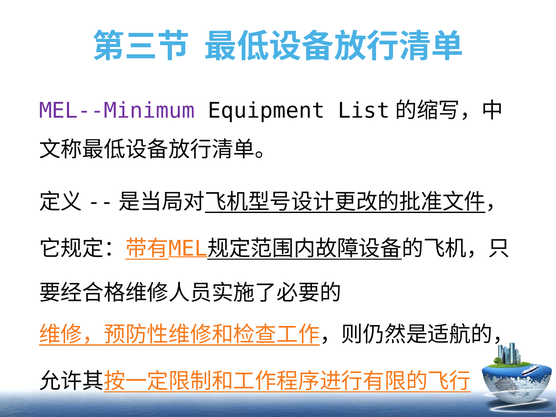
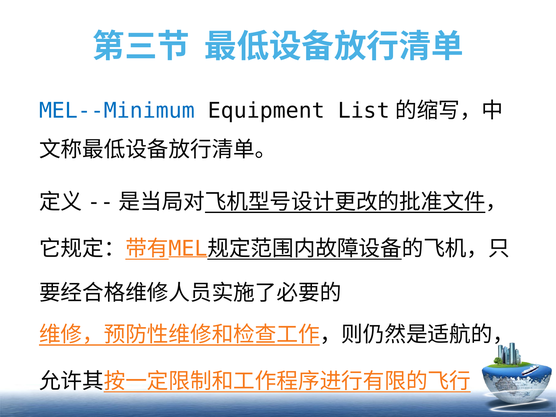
MEL--Minimum colour: purple -> blue (117, 111)
